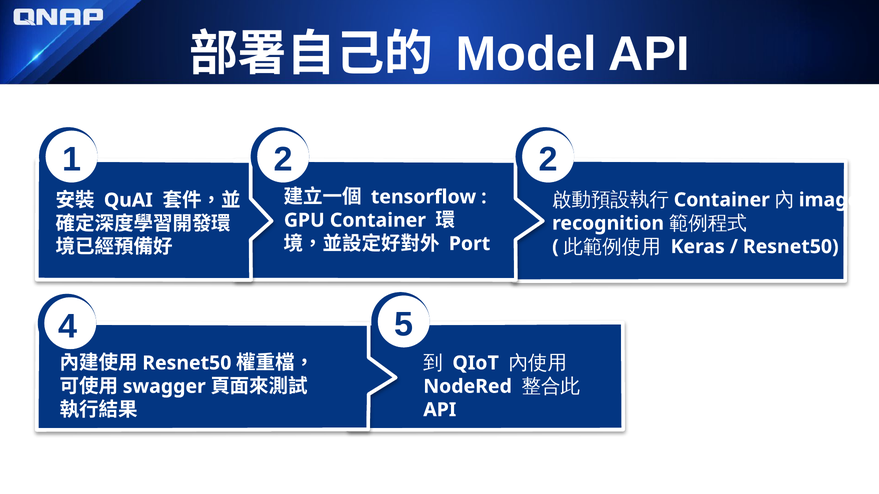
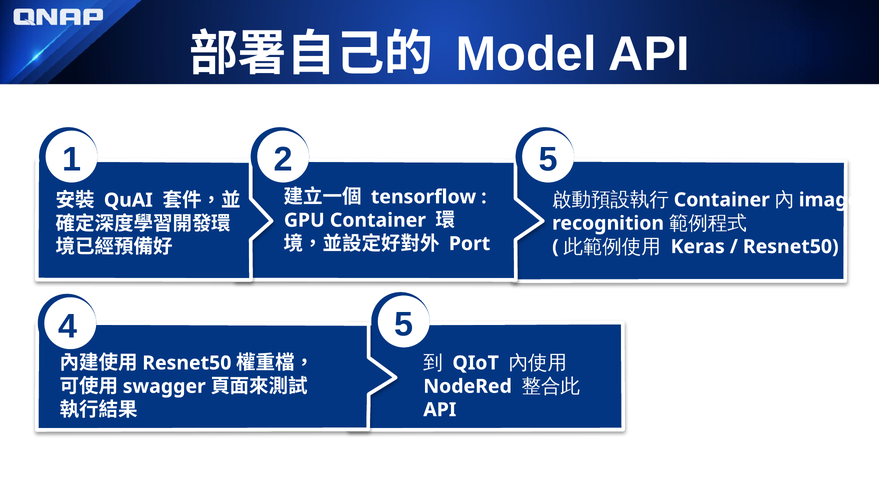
1 2: 2 -> 5 (548, 160)
